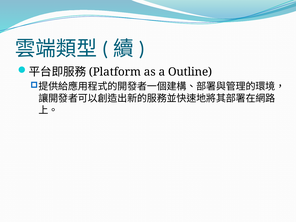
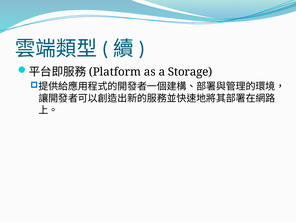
Outline: Outline -> Storage (190, 72)
